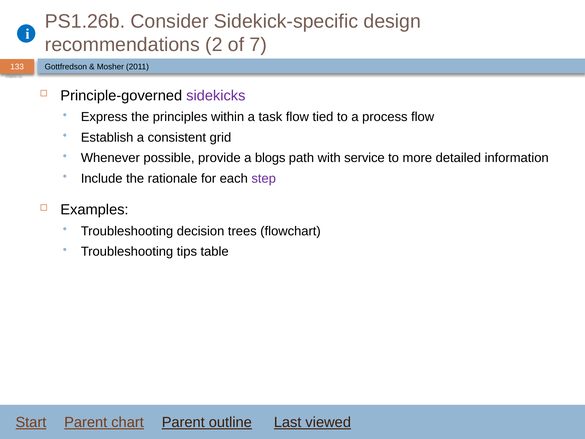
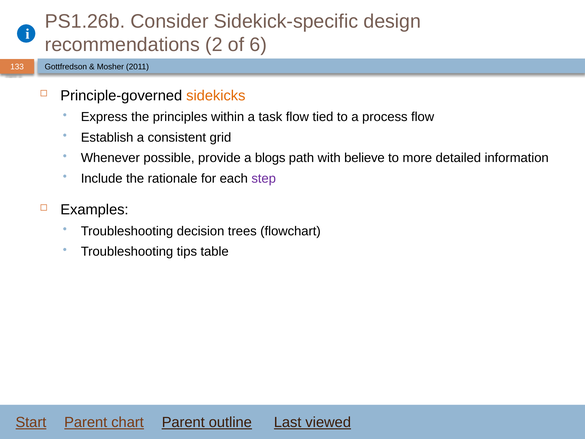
7: 7 -> 6 (258, 45)
sidekicks colour: purple -> orange (216, 96)
service: service -> believe (364, 158)
